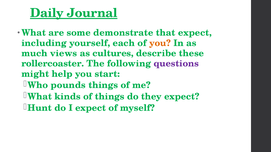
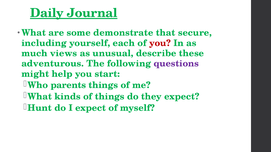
that expect: expect -> secure (195, 33)
you colour: orange -> red (160, 43)
cultures: cultures -> unusual (113, 53)
rollercoaster: rollercoaster -> adventurous (53, 64)
pounds: pounds -> parents (68, 85)
